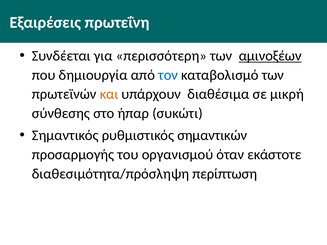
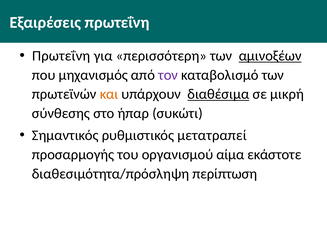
Συνδέεται: Συνδέεται -> Πρωτεΐνη (61, 56)
δημιουργία: δημιουργία -> μηχανισμός (93, 75)
τον colour: blue -> purple (168, 75)
διαθέσιμα underline: none -> present (218, 94)
σημαντικών: σημαντικών -> μετατραπεί (212, 136)
όταν: όταν -> αίμα (230, 155)
